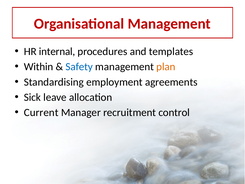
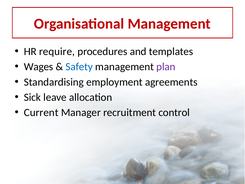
internal: internal -> require (57, 51)
Within: Within -> Wages (39, 67)
plan colour: orange -> purple (166, 67)
